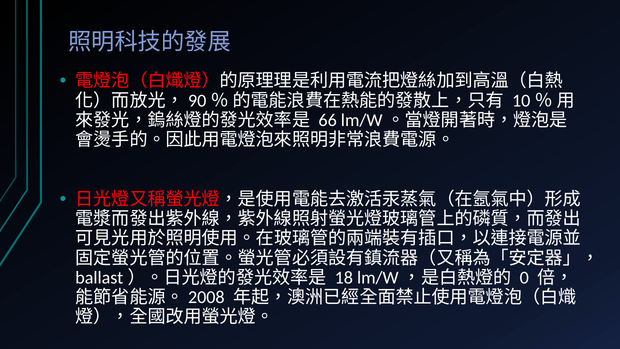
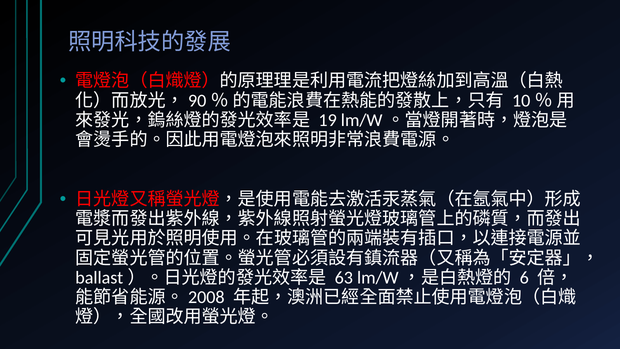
66: 66 -> 19 (328, 120)
18: 18 -> 63 (344, 277)
0: 0 -> 6 (524, 277)
